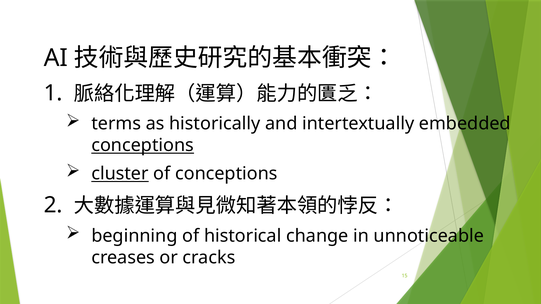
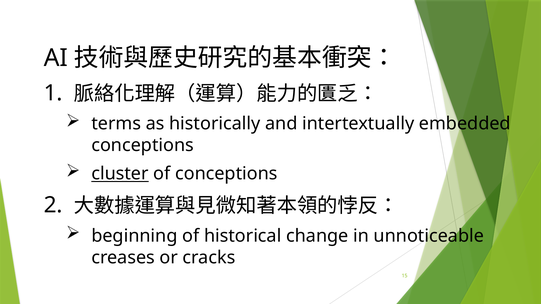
conceptions underline: present -> none (143, 145)
